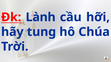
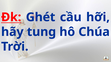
Lành: Lành -> Ghét (41, 17)
